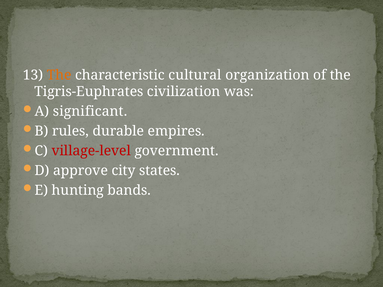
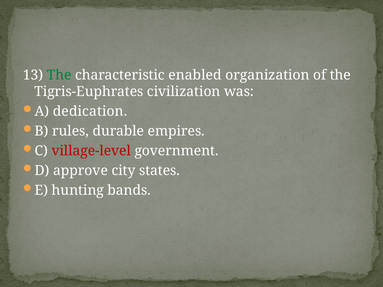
The colour: orange -> green (59, 75)
cultural: cultural -> enabled (195, 75)
significant: significant -> dedication (90, 111)
